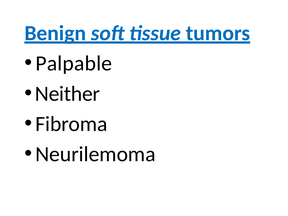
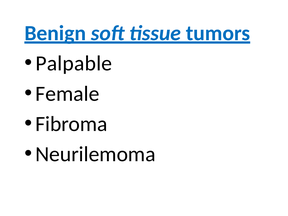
Neither: Neither -> Female (67, 94)
